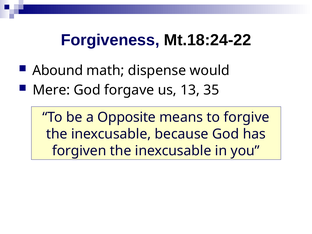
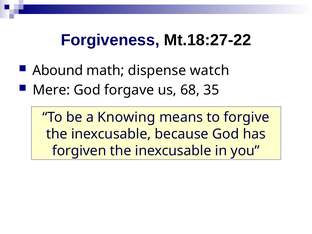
Mt.18:24-22: Mt.18:24-22 -> Mt.18:27-22 (208, 40)
would: would -> watch (210, 71)
13: 13 -> 68 (190, 90)
Opposite: Opposite -> Knowing (126, 117)
